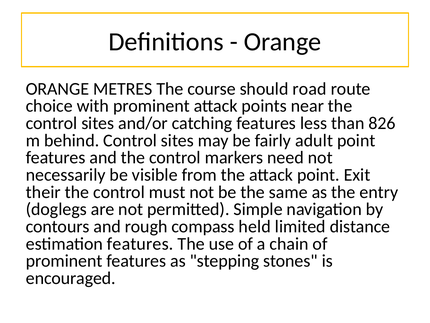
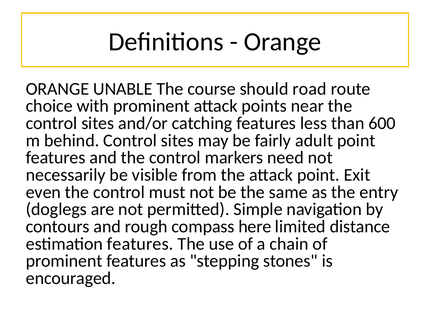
METRES: METRES -> UNABLE (123, 89)
826: 826 -> 600 (382, 123)
their: their -> even (43, 192)
held: held -> here (255, 226)
